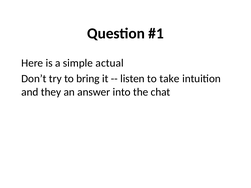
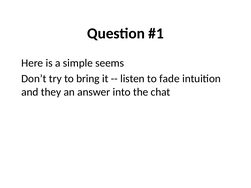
actual: actual -> seems (110, 63)
take: take -> fade (169, 79)
